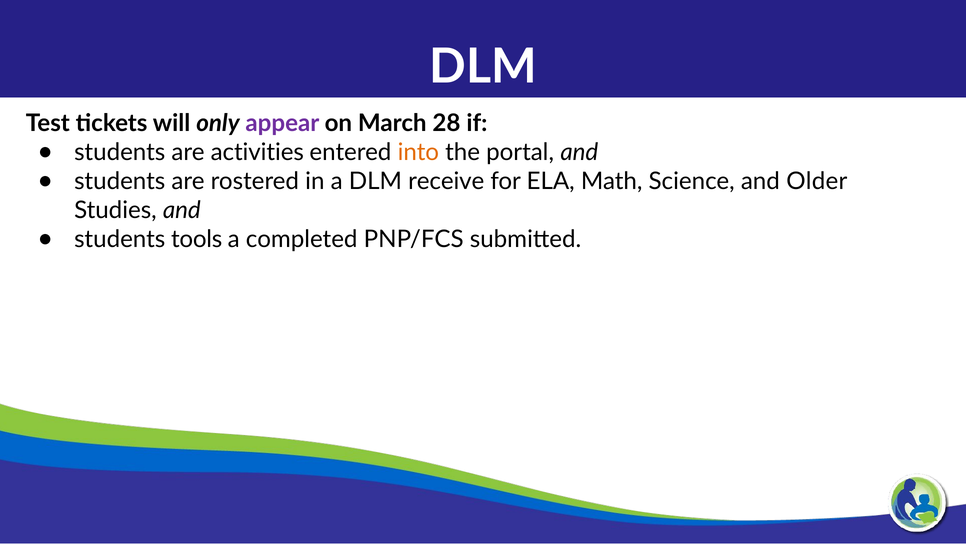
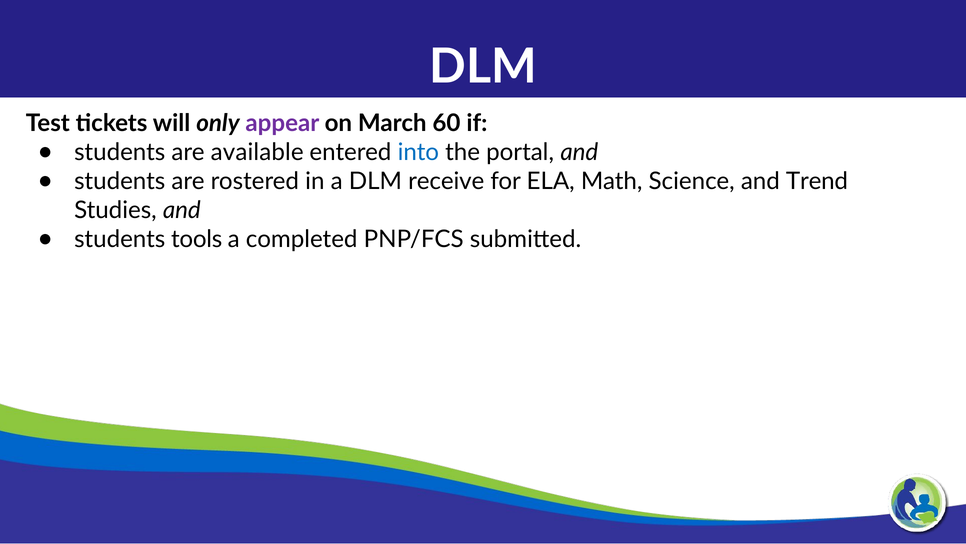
28: 28 -> 60 (446, 123)
activities: activities -> available (257, 152)
into colour: orange -> blue (418, 152)
Older: Older -> Trend (817, 181)
